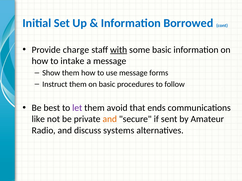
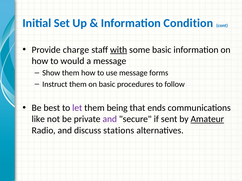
Borrowed: Borrowed -> Condition (188, 23)
intake: intake -> would (72, 61)
avoid: avoid -> being (117, 108)
and colour: orange -> purple (110, 119)
Amateur underline: none -> present (207, 119)
systems: systems -> stations (119, 131)
